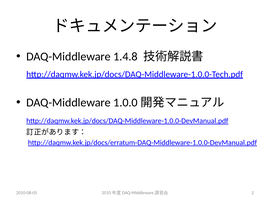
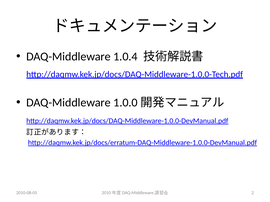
1.4.8: 1.4.8 -> 1.0.4 (125, 57)
